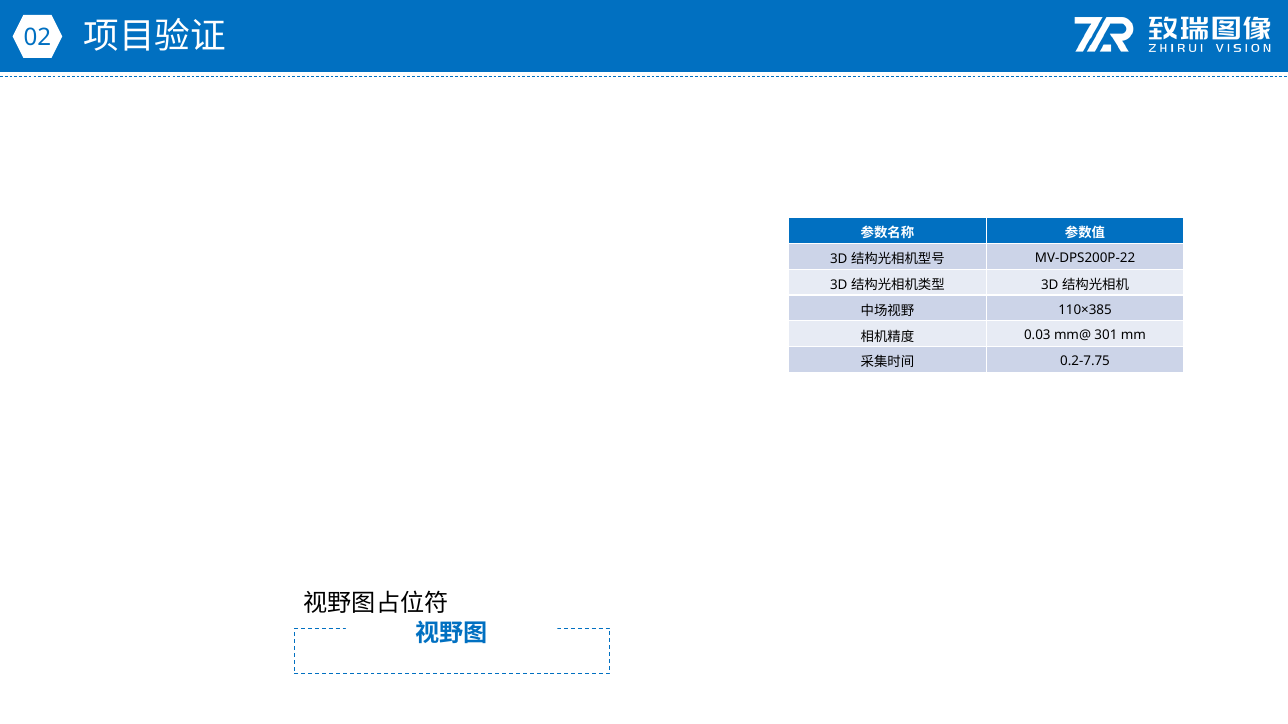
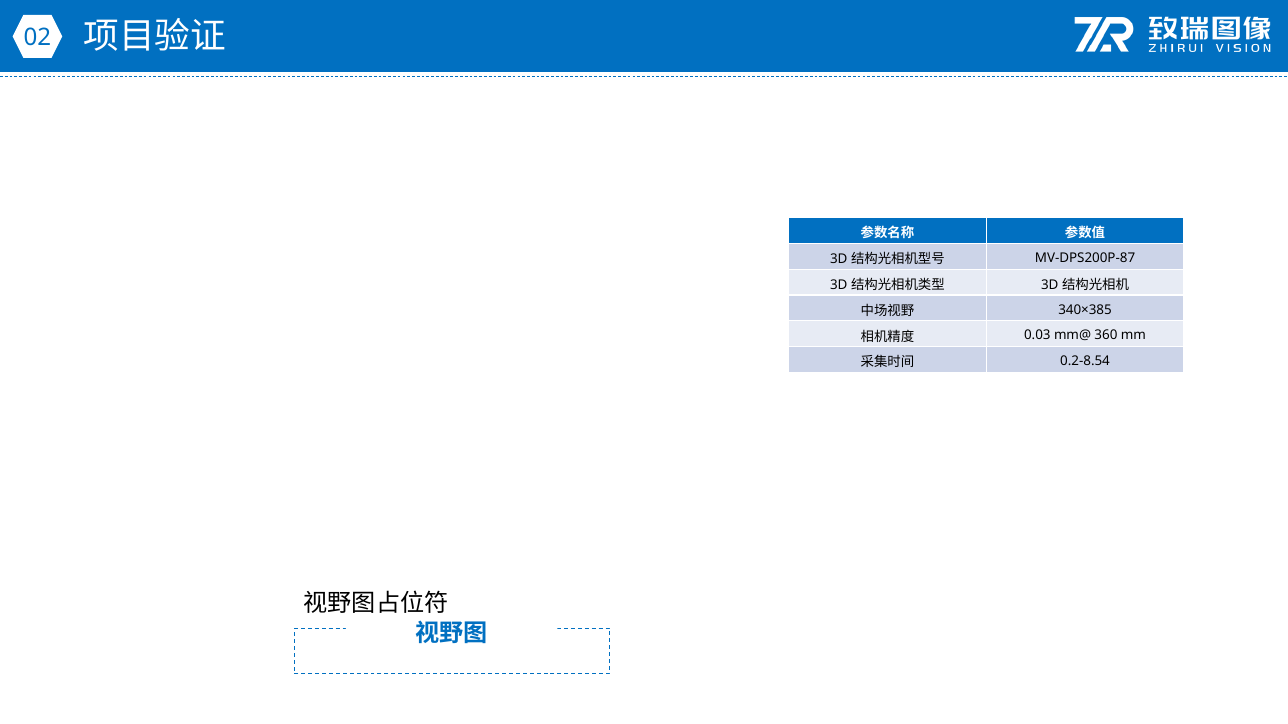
MV-DPS200P-22: MV-DPS200P-22 -> MV-DPS200P-87 (1085, 258)
110×385: 110×385 -> 340×385 (1085, 310)
301: 301 -> 360 (1106, 336)
0.2-7.75: 0.2-7.75 -> 0.2-8.54 (1085, 362)
